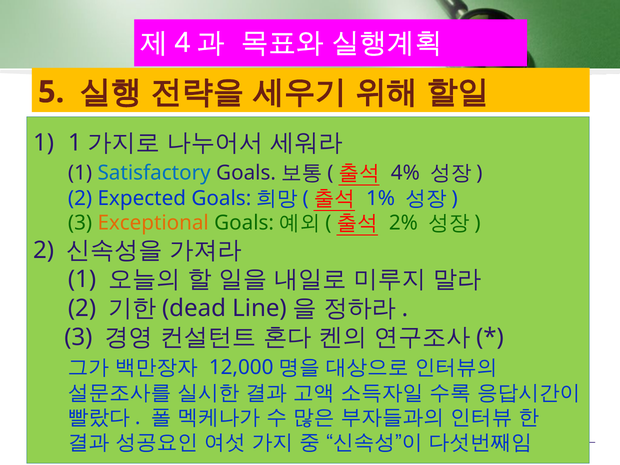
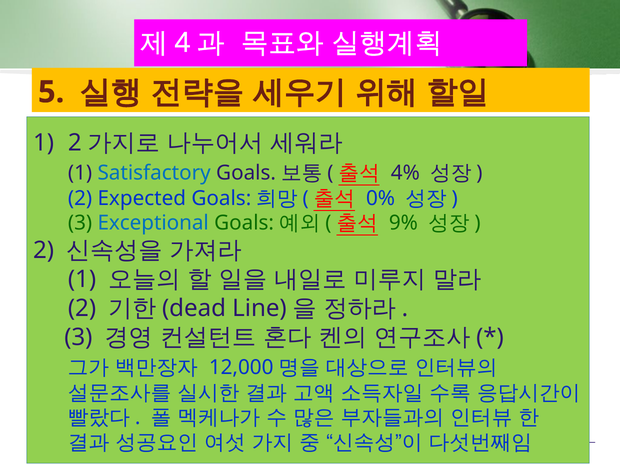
1 1: 1 -> 2 (75, 143)
1%: 1% -> 0% (381, 198)
Exceptional colour: orange -> blue (153, 223)
2%: 2% -> 9% (403, 223)
